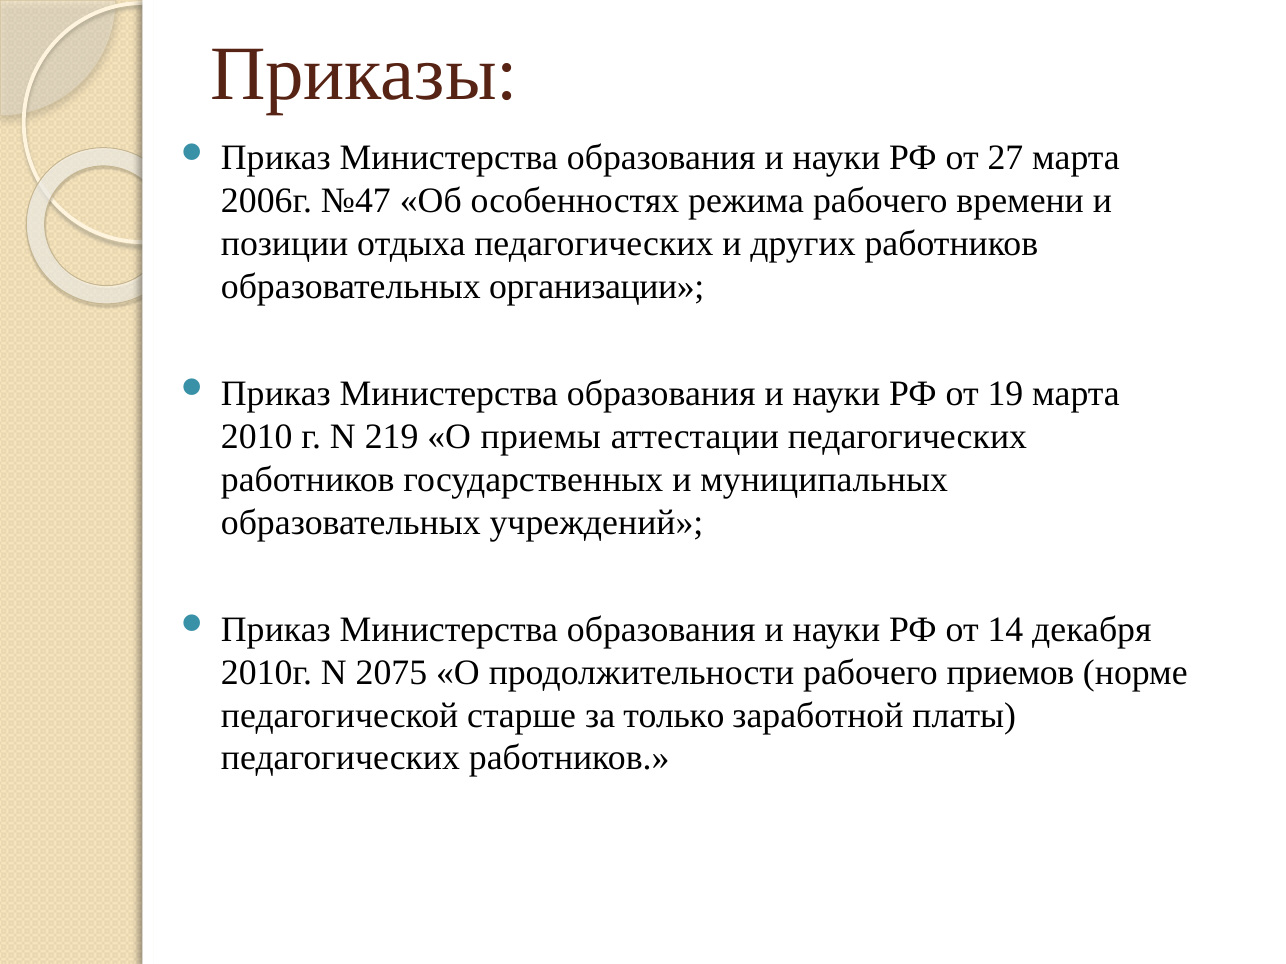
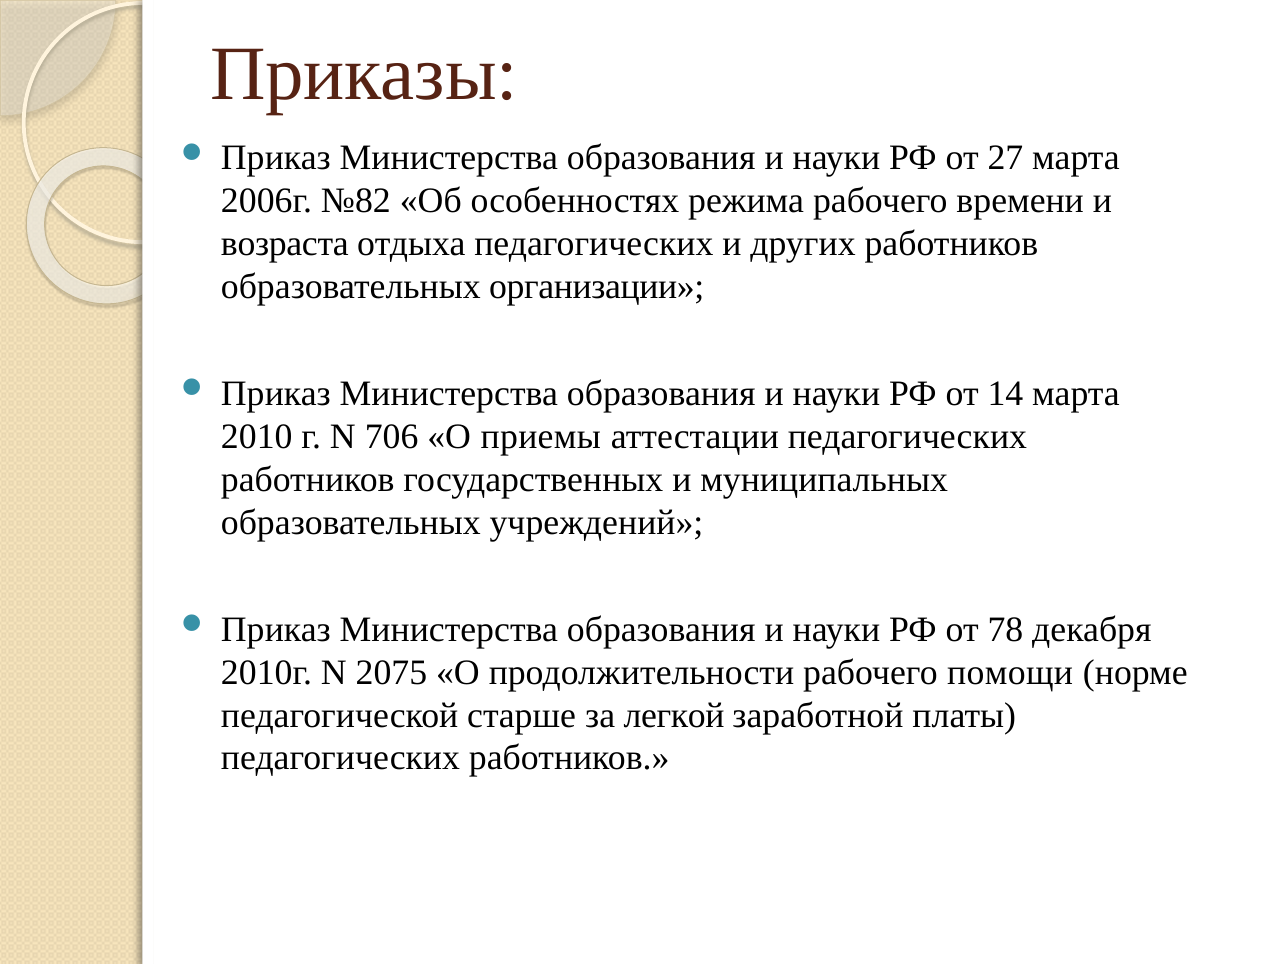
№47: №47 -> №82 (356, 201)
позиции: позиции -> возраста (285, 244)
19: 19 -> 14 (1005, 394)
219: 219 -> 706 (392, 437)
14: 14 -> 78 (1005, 630)
приемов: приемов -> помощи (1010, 673)
только: только -> легкой (674, 716)
